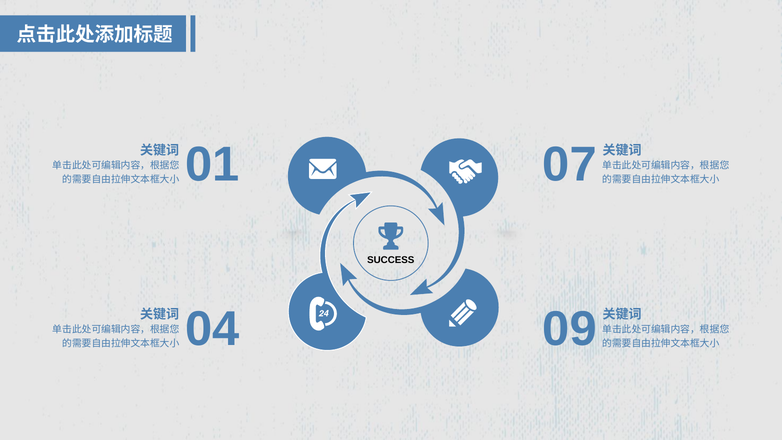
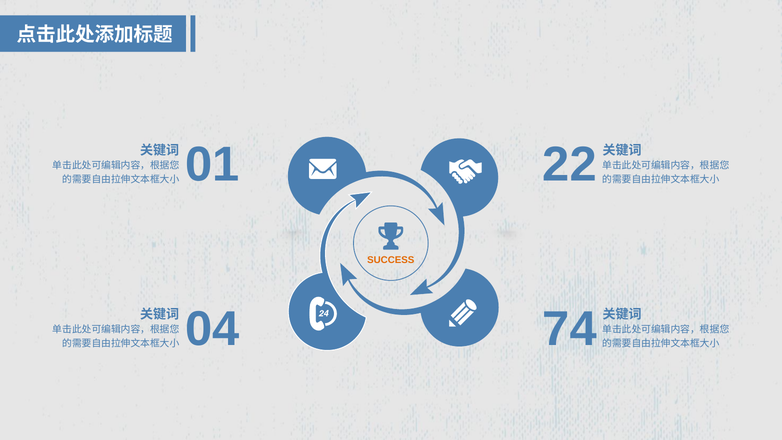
07: 07 -> 22 (570, 165)
SUCCESS colour: black -> orange (391, 260)
09: 09 -> 74 (570, 329)
